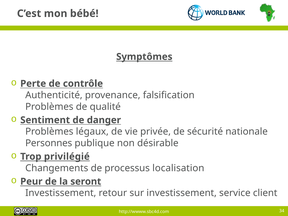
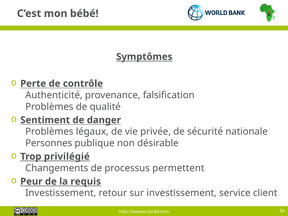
localisation: localisation -> permettent (178, 168)
seront: seront -> requis (86, 182)
